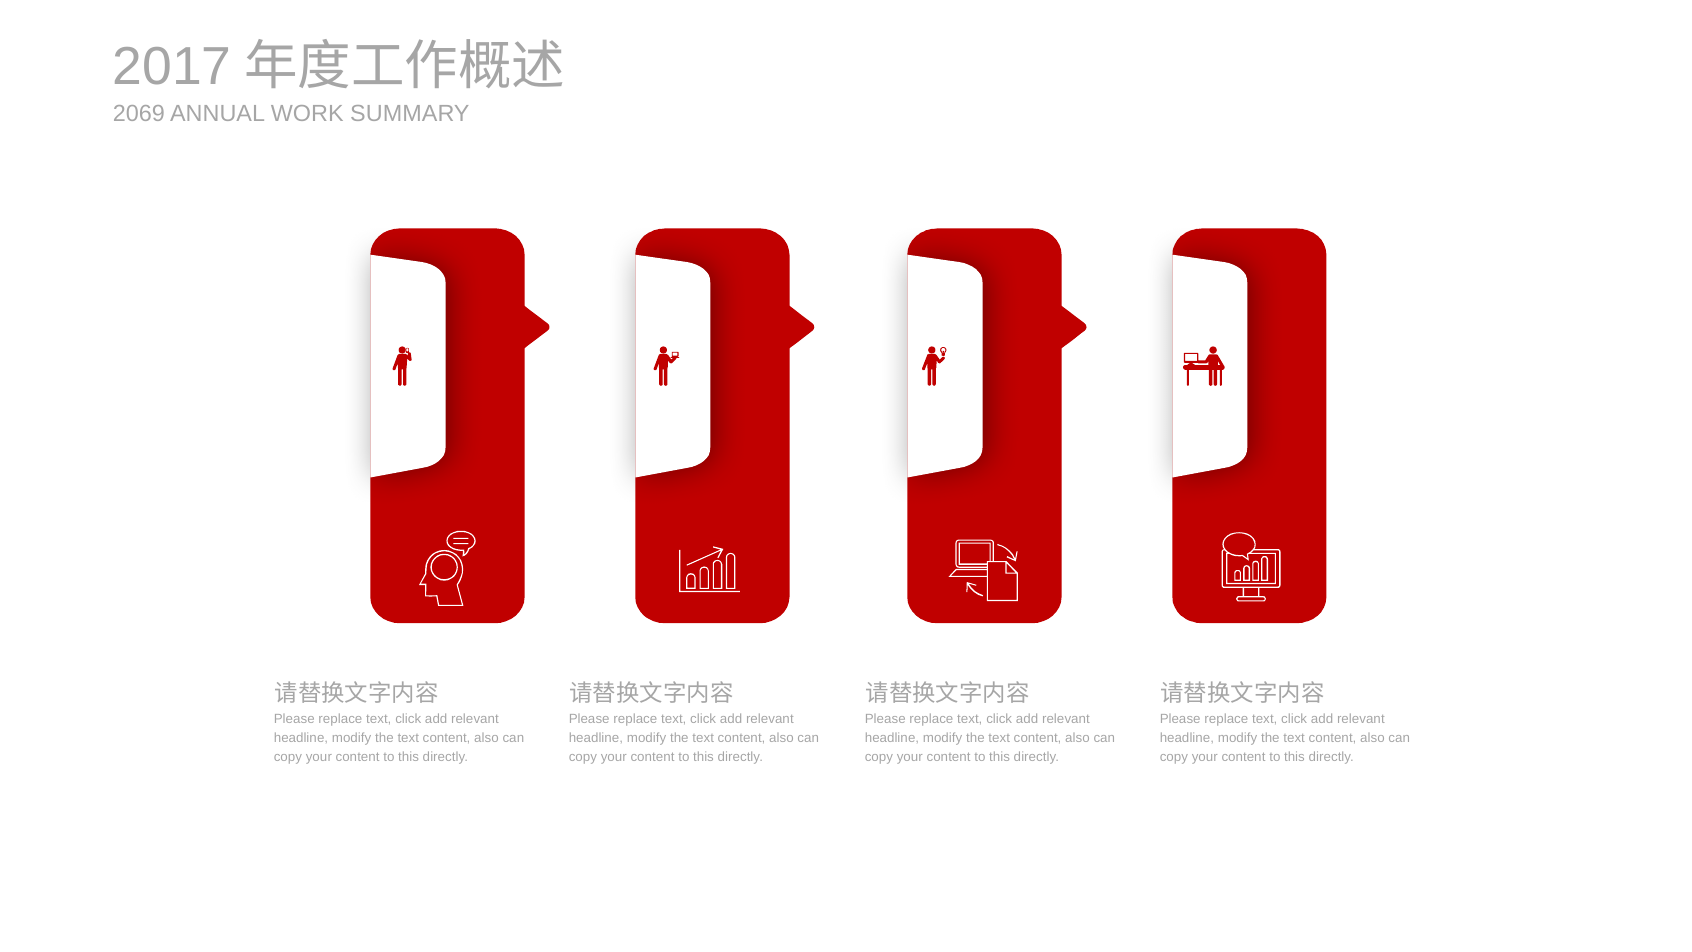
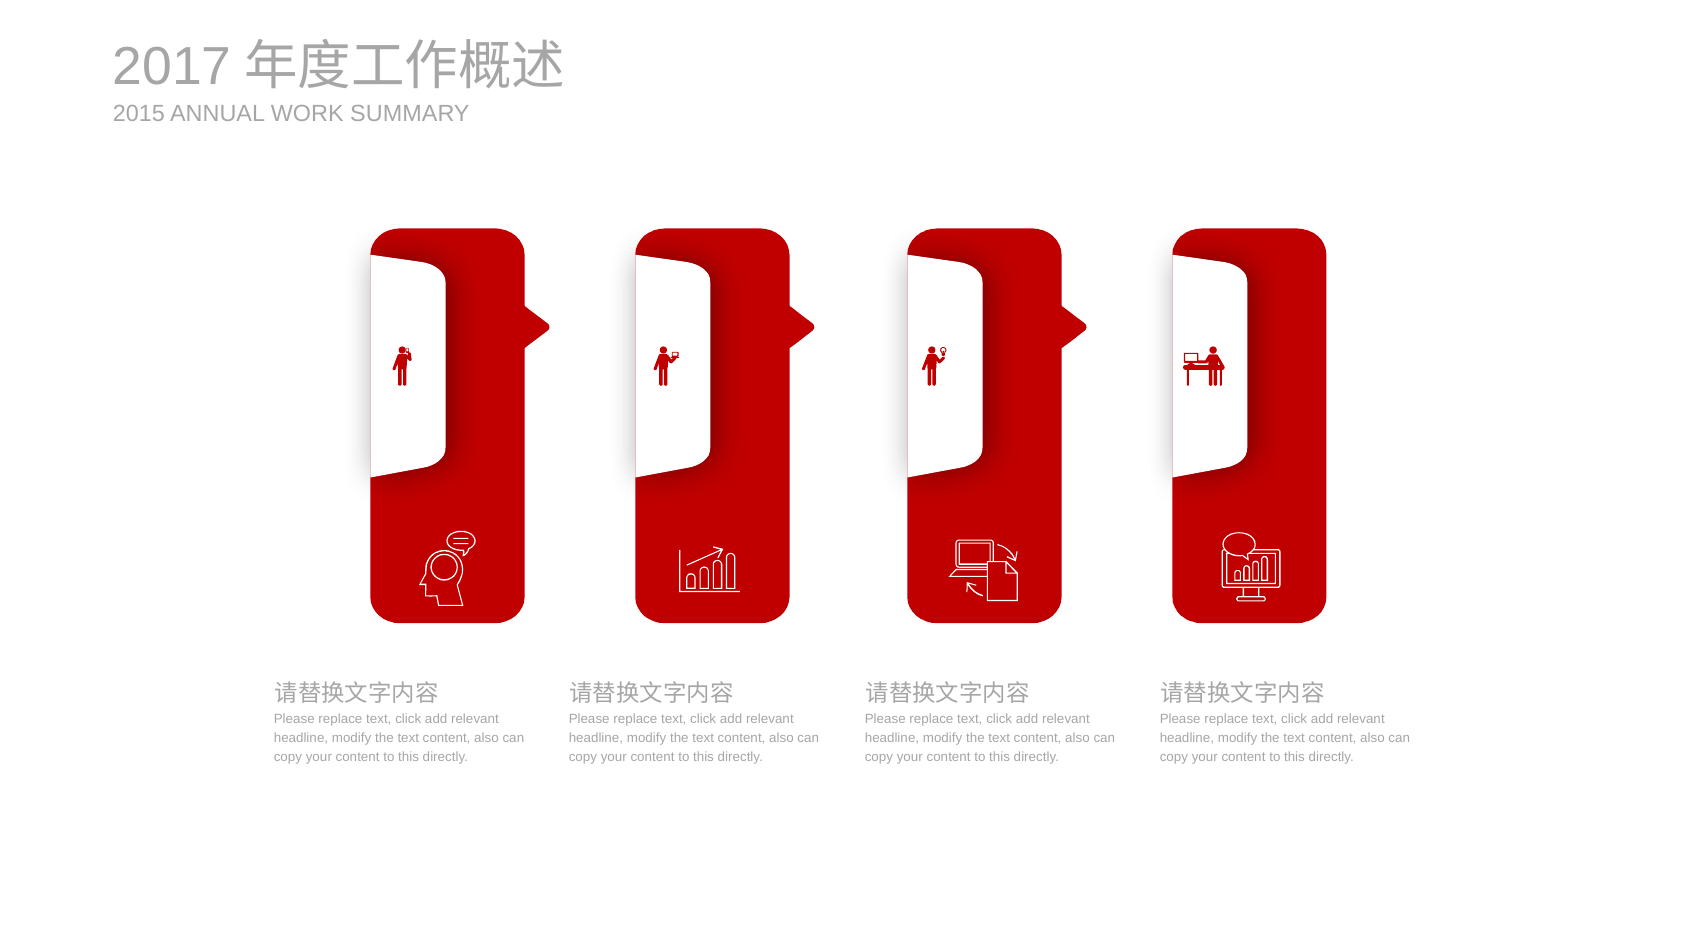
2069: 2069 -> 2015 (139, 114)
